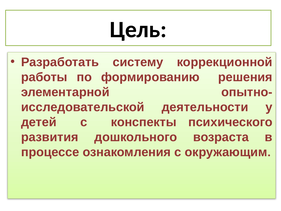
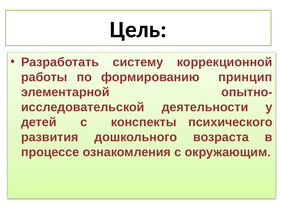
решения: решения -> принцип (245, 77)
